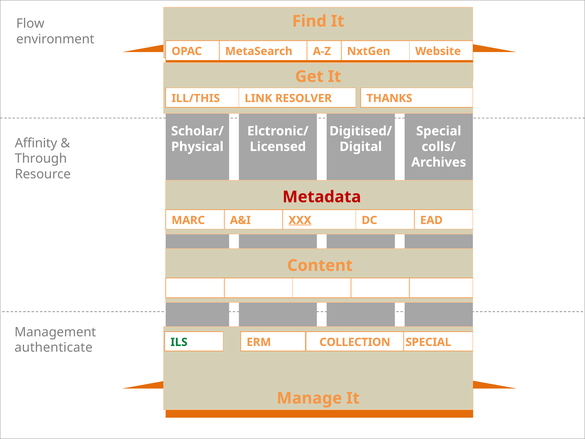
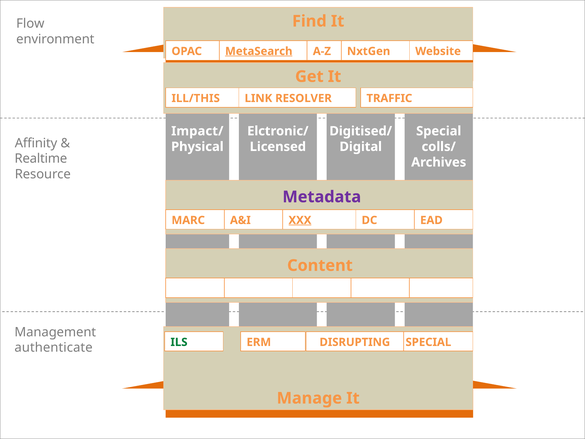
MetaSearch underline: none -> present (259, 51)
THANKS: THANKS -> TRAFFIC (389, 98)
Scholar/: Scholar/ -> Impact/ (197, 131)
Through: Through -> Realtime (41, 159)
Metadata colour: red -> purple (322, 197)
COLLECTION: COLLECTION -> DISRUPTING (355, 342)
